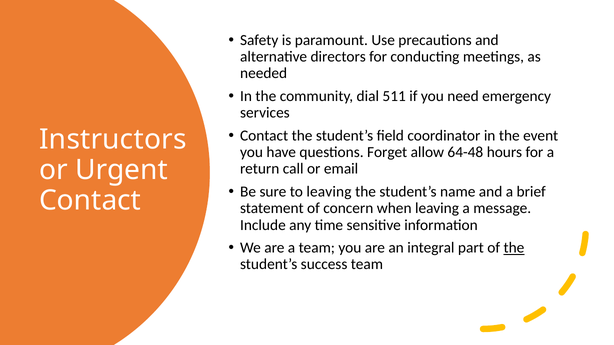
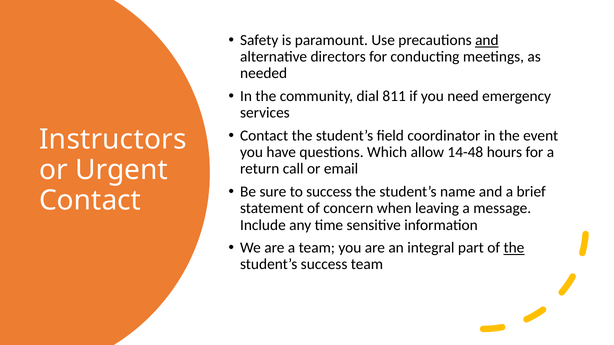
and underline: none -> present (487, 40)
511: 511 -> 811 (394, 96)
Forget: Forget -> Which (387, 152)
64-48: 64-48 -> 14-48 (465, 152)
to leaving: leaving -> success (329, 192)
